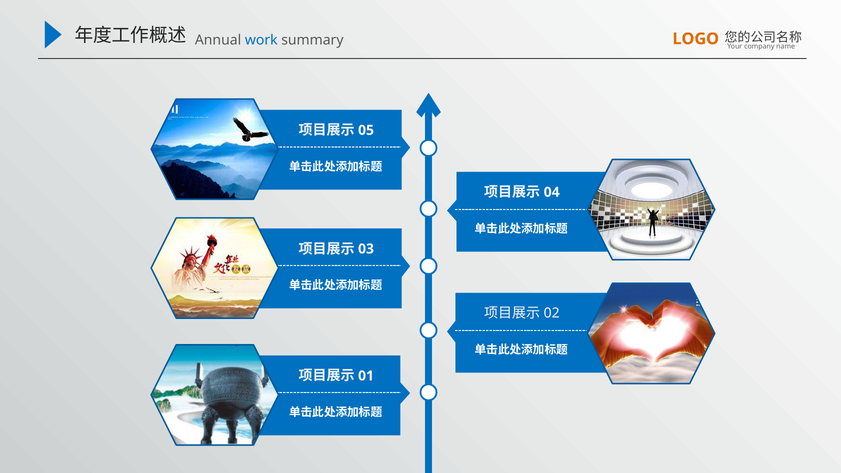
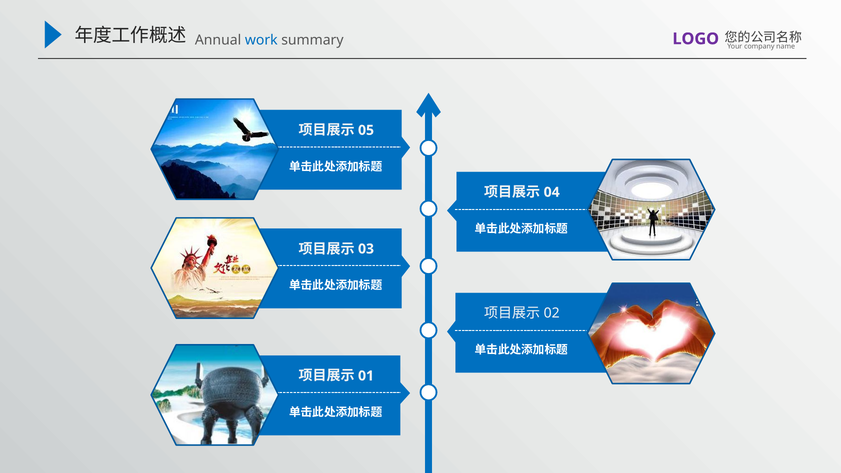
LOGO colour: orange -> purple (696, 39)
